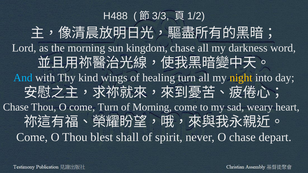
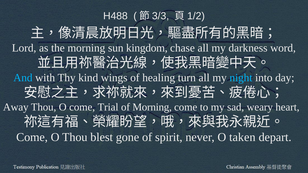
night colour: yellow -> light blue (241, 78)
Chase: Chase -> Away (16, 107)
come Turn: Turn -> Trial (108, 107)
shall: shall -> gone (128, 137)
O chase: chase -> taken (242, 137)
